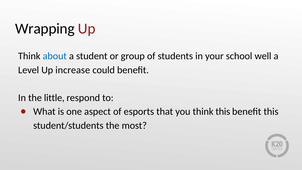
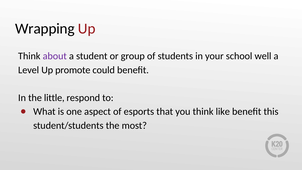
about colour: blue -> purple (55, 56)
increase: increase -> promote (73, 70)
think this: this -> like (223, 112)
